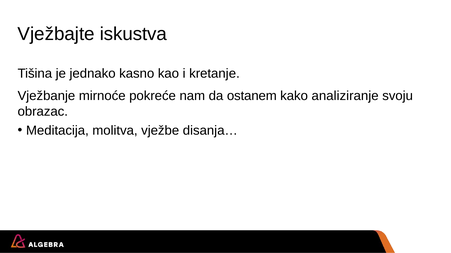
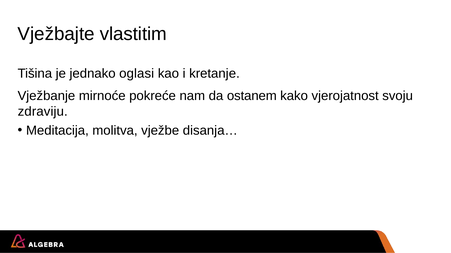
iskustva: iskustva -> vlastitim (133, 34)
kasno: kasno -> oglasi (137, 74)
analiziranje: analiziranje -> vjerojatnost (345, 96)
obrazac: obrazac -> zdraviju (43, 112)
